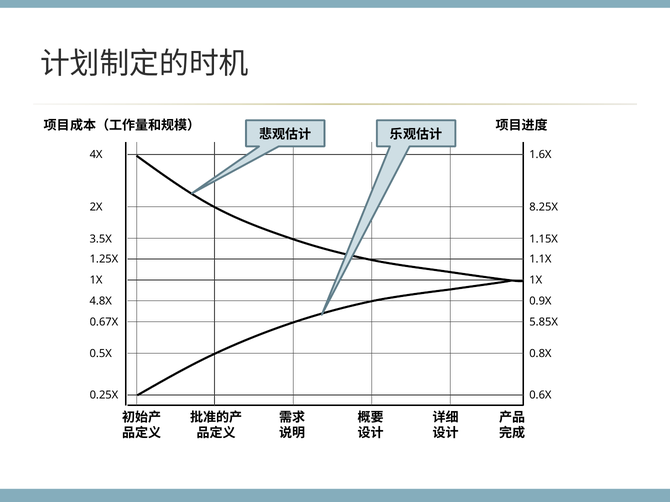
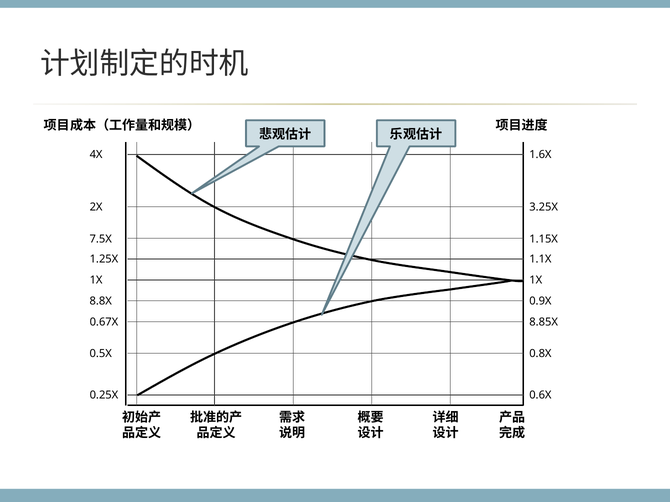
8.25X: 8.25X -> 3.25X (544, 207)
3.5X: 3.5X -> 7.5X (101, 239)
4.8X: 4.8X -> 8.8X (101, 301)
5.85X: 5.85X -> 8.85X (544, 322)
